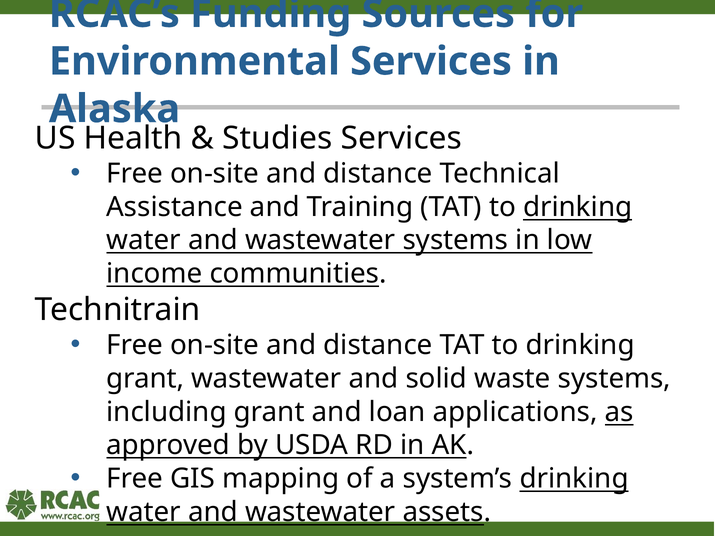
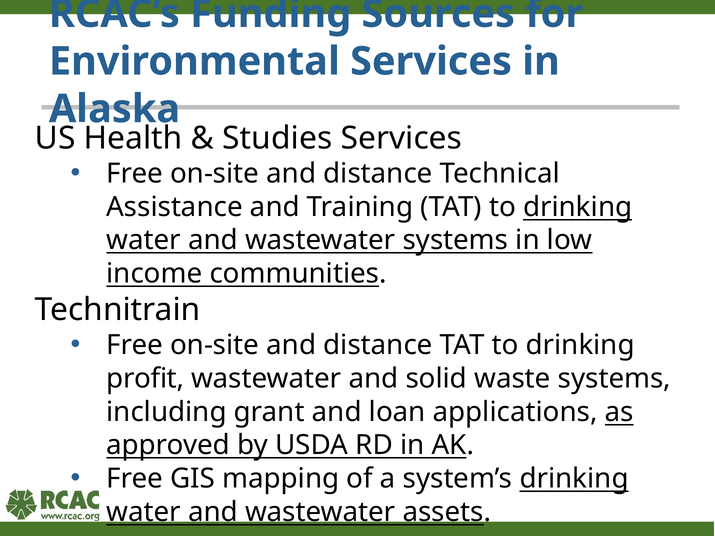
grant: grant -> profit (145, 379)
